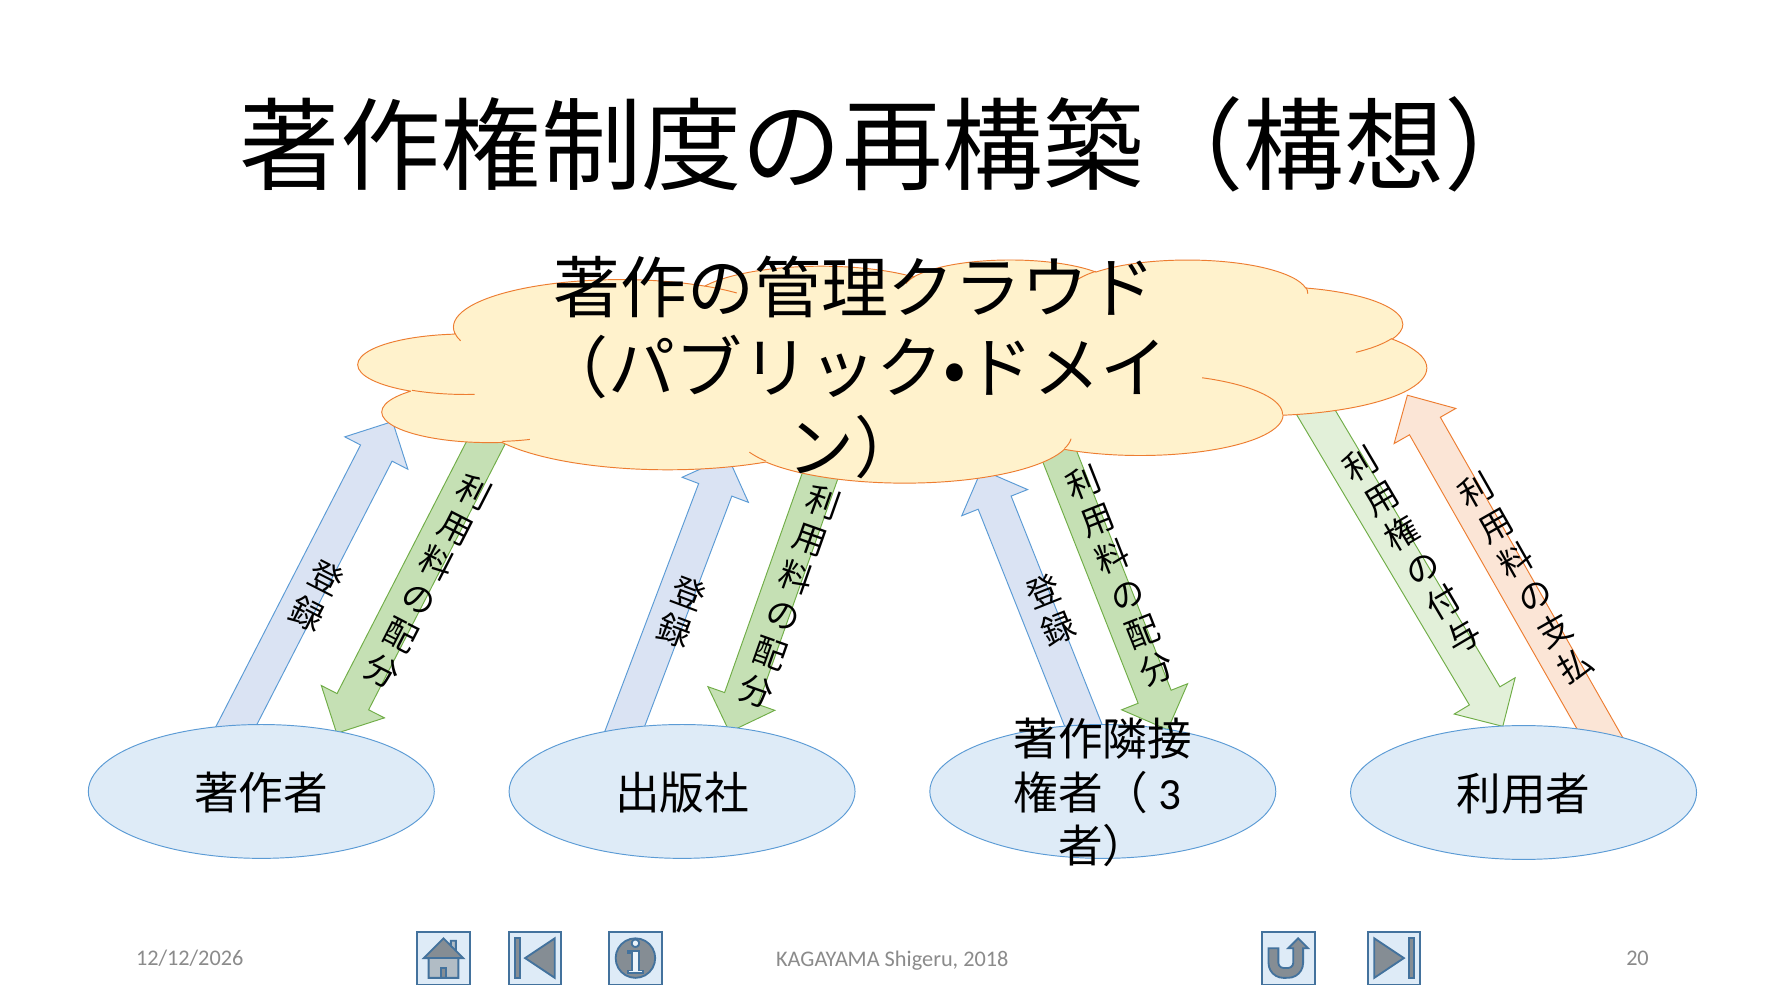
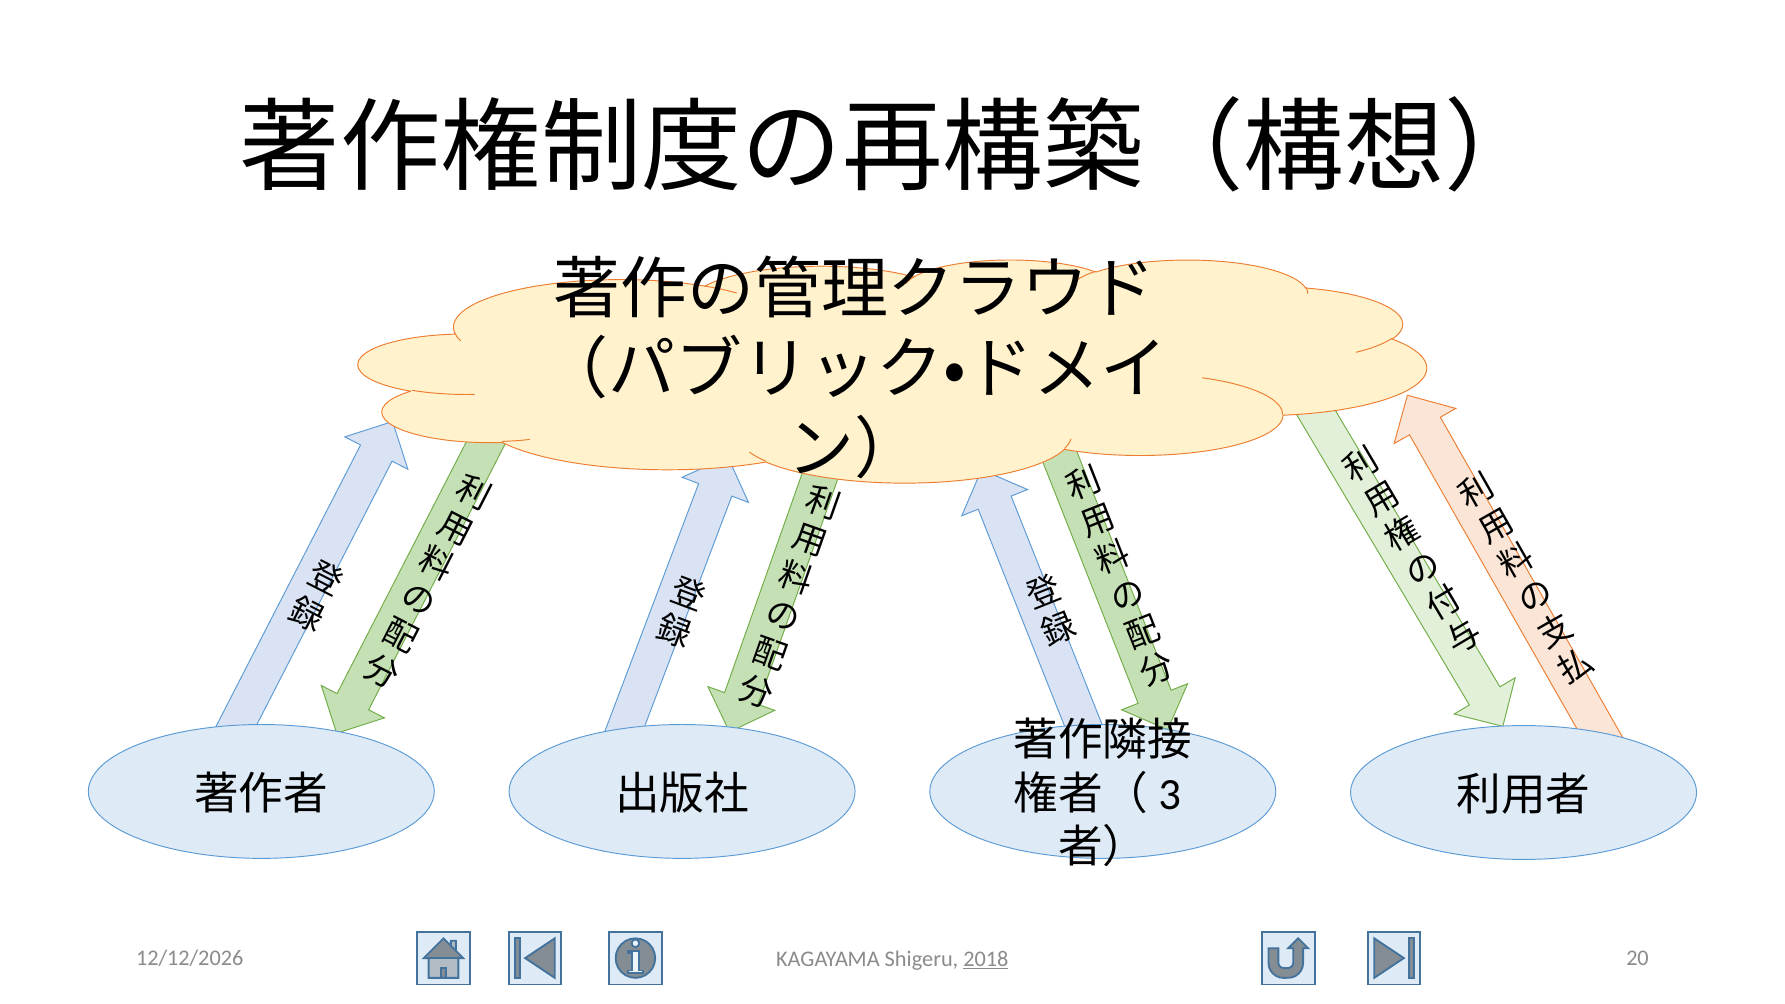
2018 underline: none -> present (986, 959)
